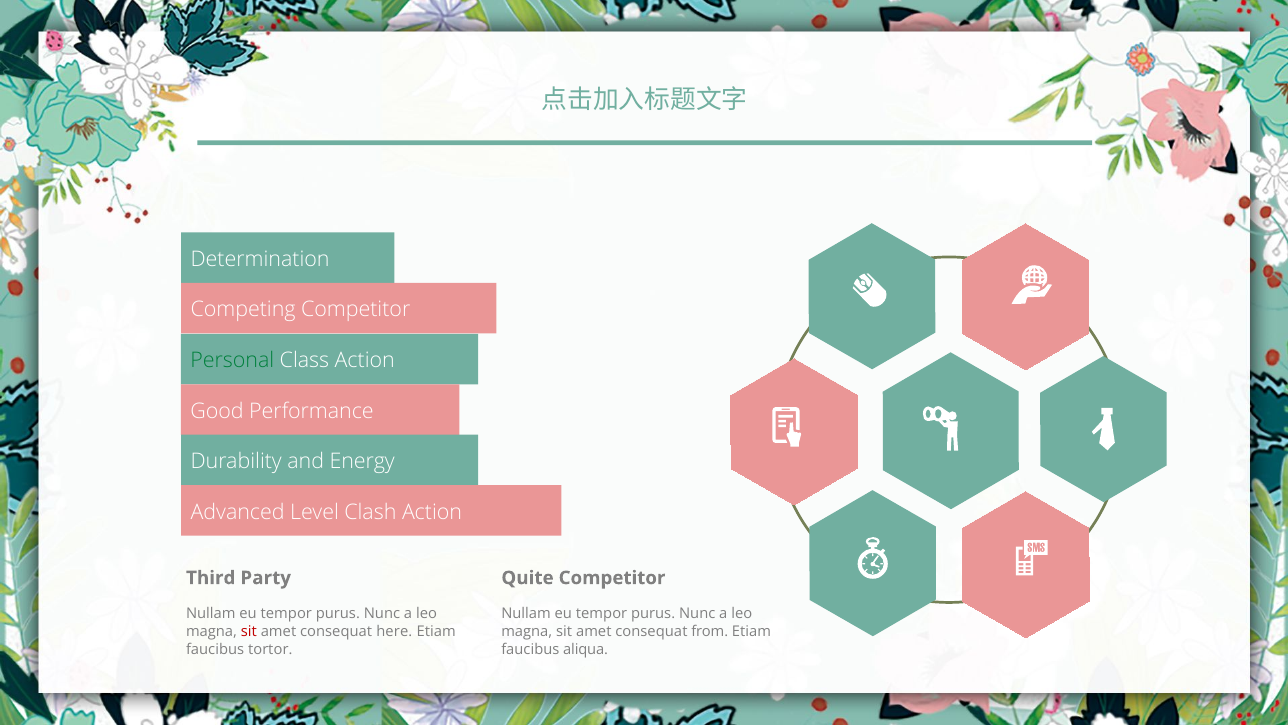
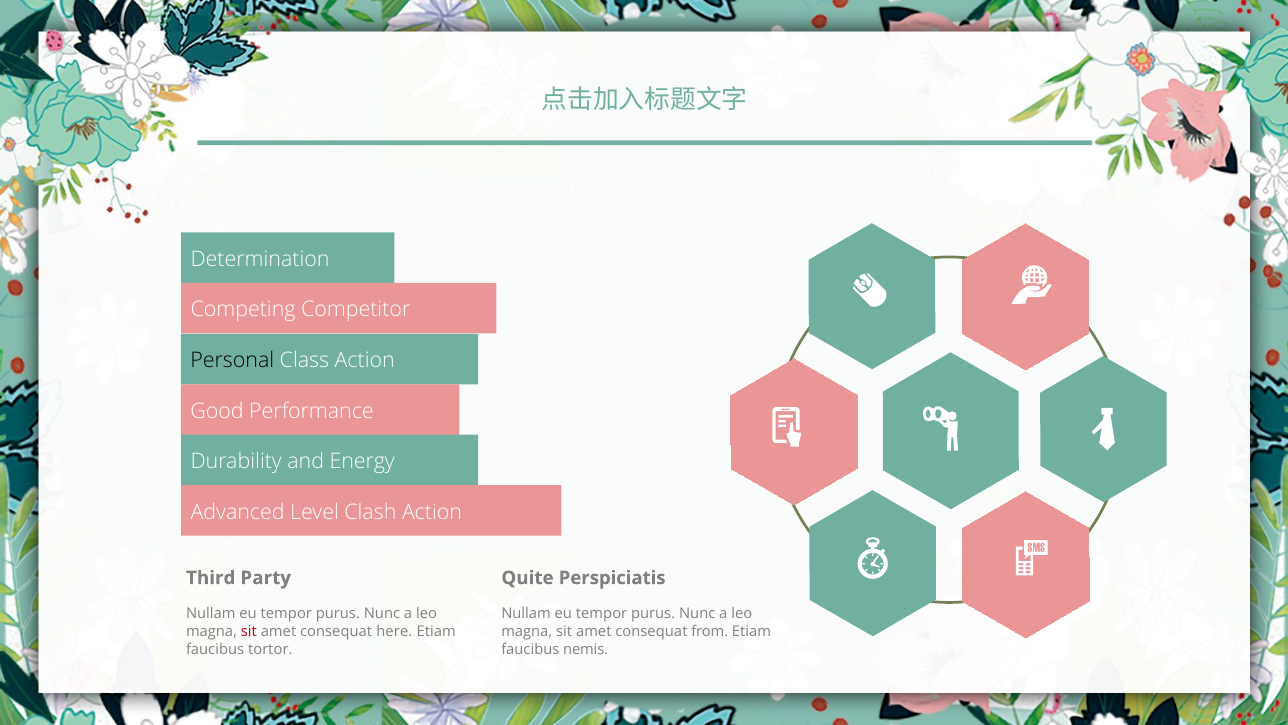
Personal colour: green -> black (232, 361)
Quite Competitor: Competitor -> Perspiciatis (612, 578)
aliqua: aliqua -> nemis (586, 649)
